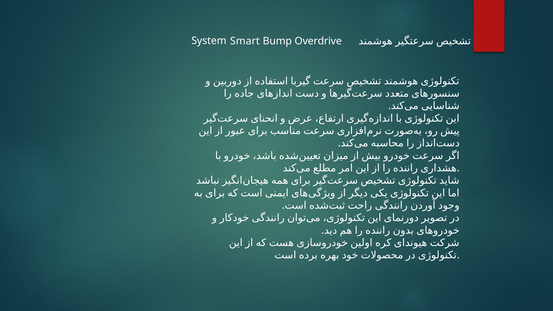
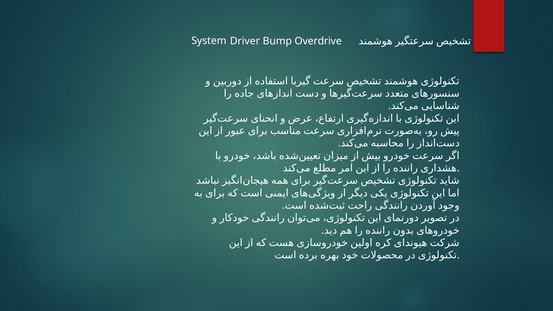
Smart: Smart -> Driver (245, 41)
